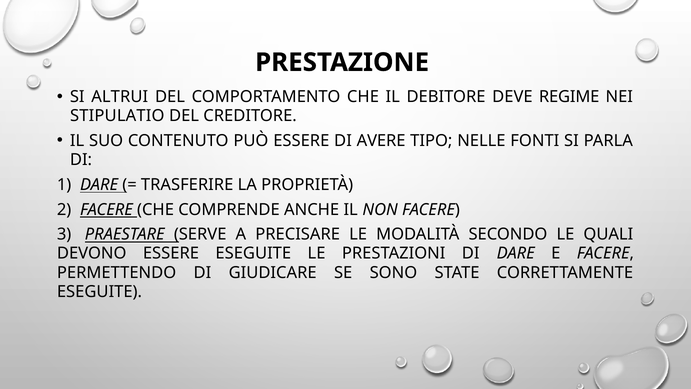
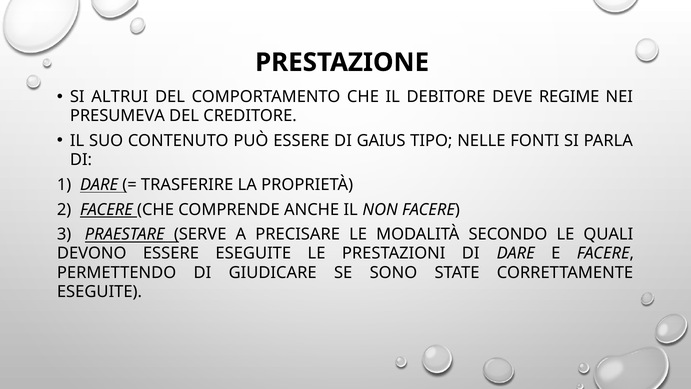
STIPULATIO: STIPULATIO -> PRESUMEVA (117, 116)
AVERE: AVERE -> GAIUS (381, 141)
